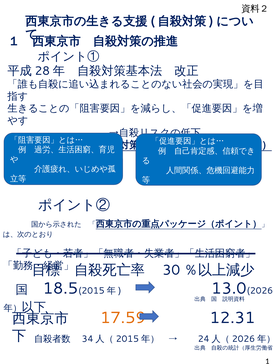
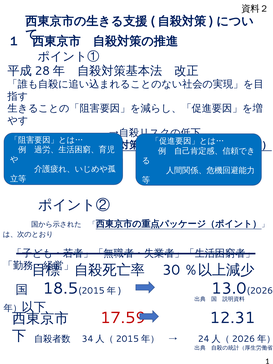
17.59 colour: orange -> red (123, 318)
